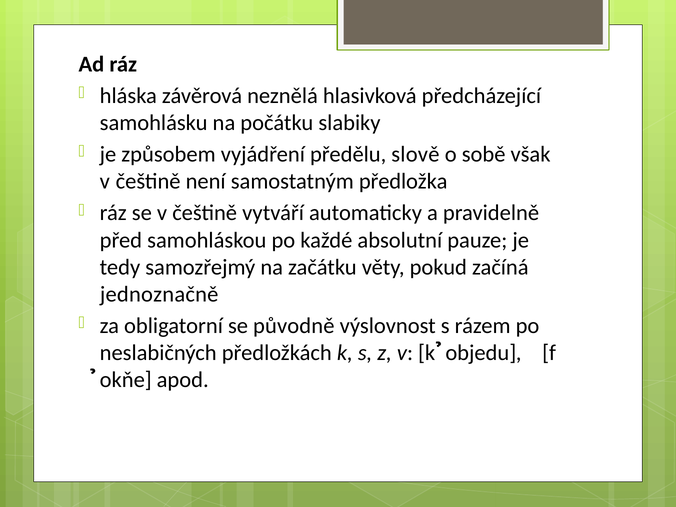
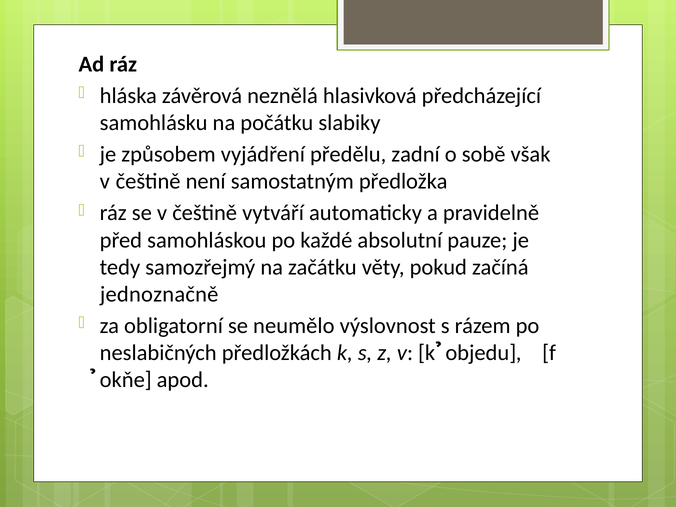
slově: slově -> zadní (416, 154)
původně: původně -> neumělo (294, 326)
